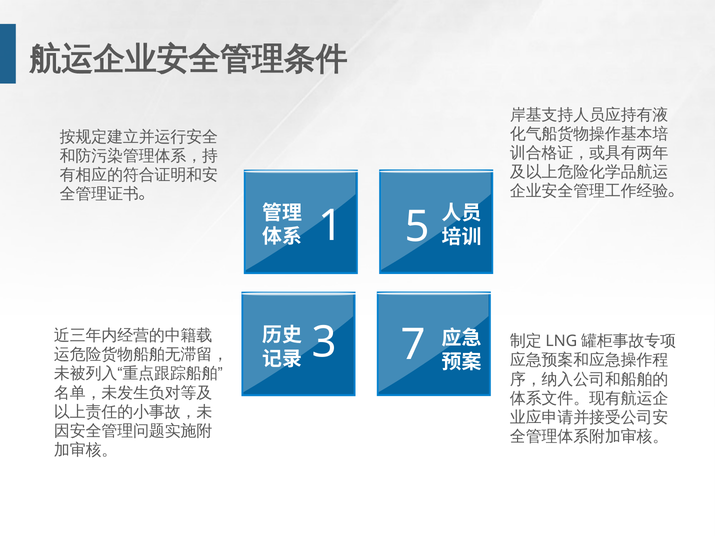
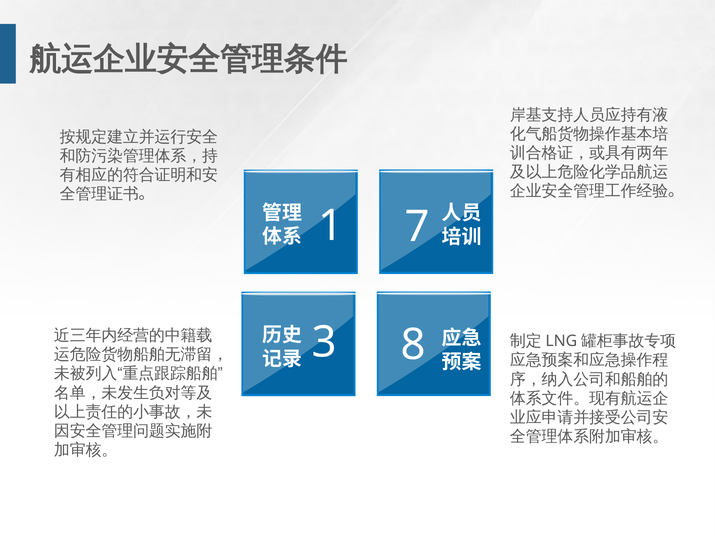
5: 5 -> 7 (417, 227)
7: 7 -> 8 (413, 345)
